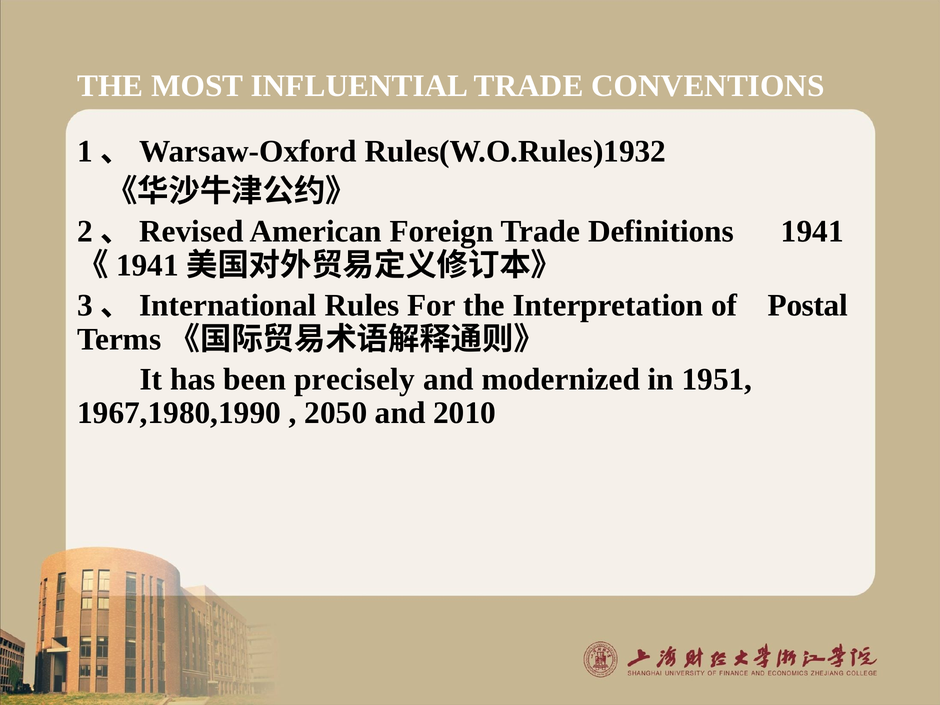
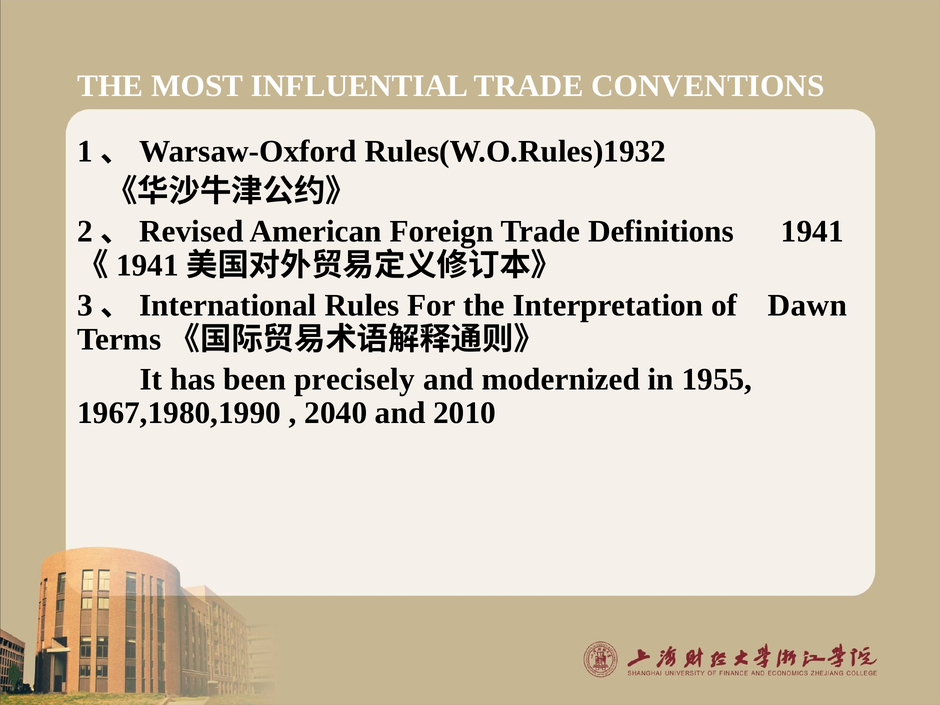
Postal: Postal -> Dawn (808, 305)
1951: 1951 -> 1955 (717, 379)
2050: 2050 -> 2040 (336, 413)
